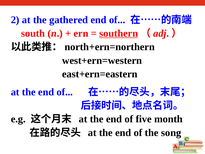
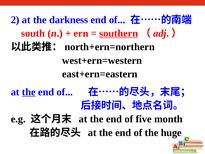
gathered: gathered -> darkness (69, 20)
the underline: none -> present (29, 92)
song: song -> huge (171, 132)
